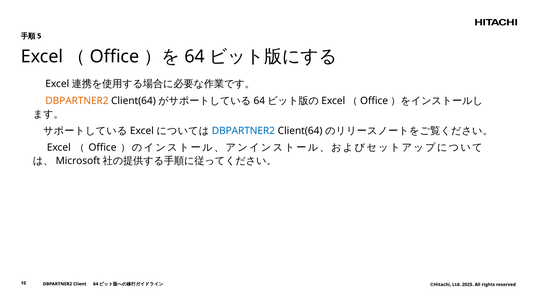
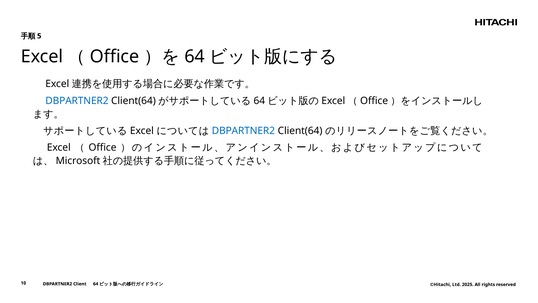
DBPARTNER2 colour: orange -> blue (77, 101)
